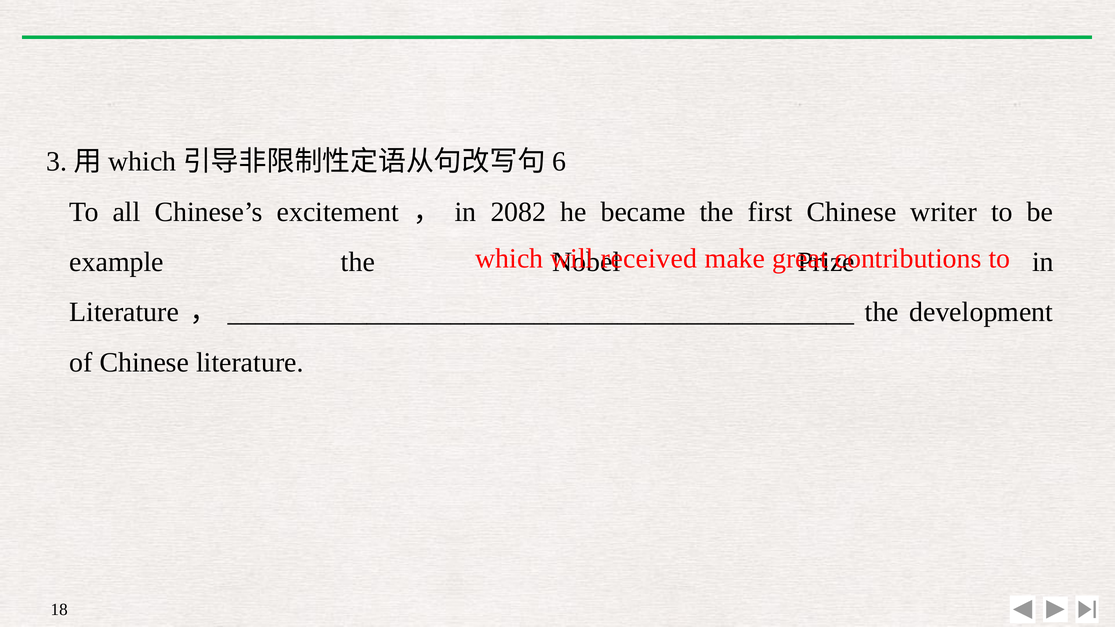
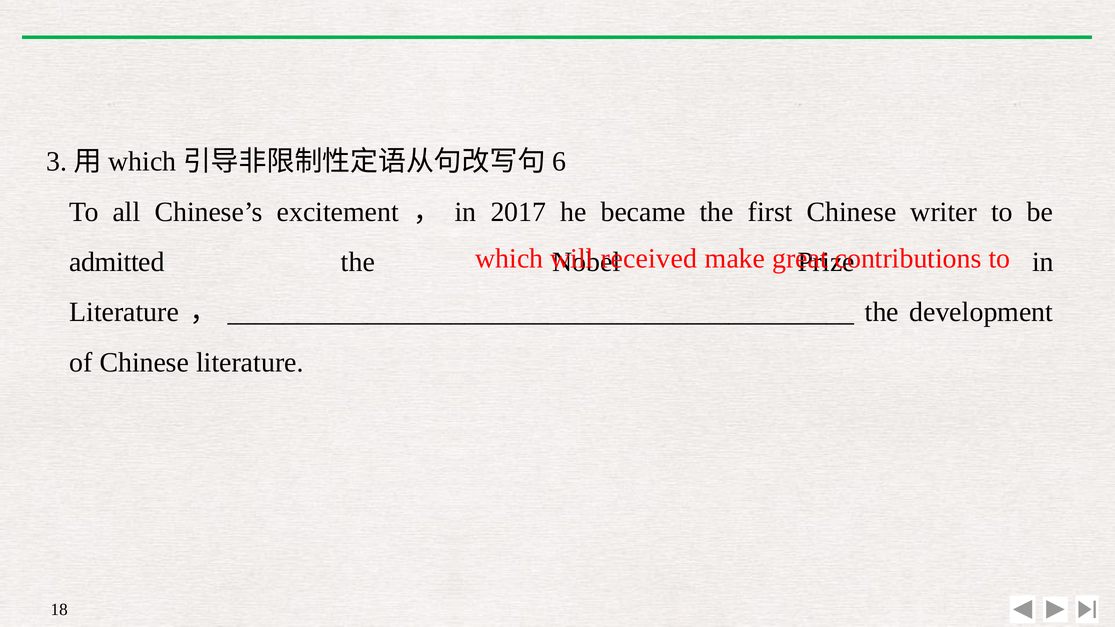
2082: 2082 -> 2017 (518, 212)
example: example -> admitted (117, 262)
